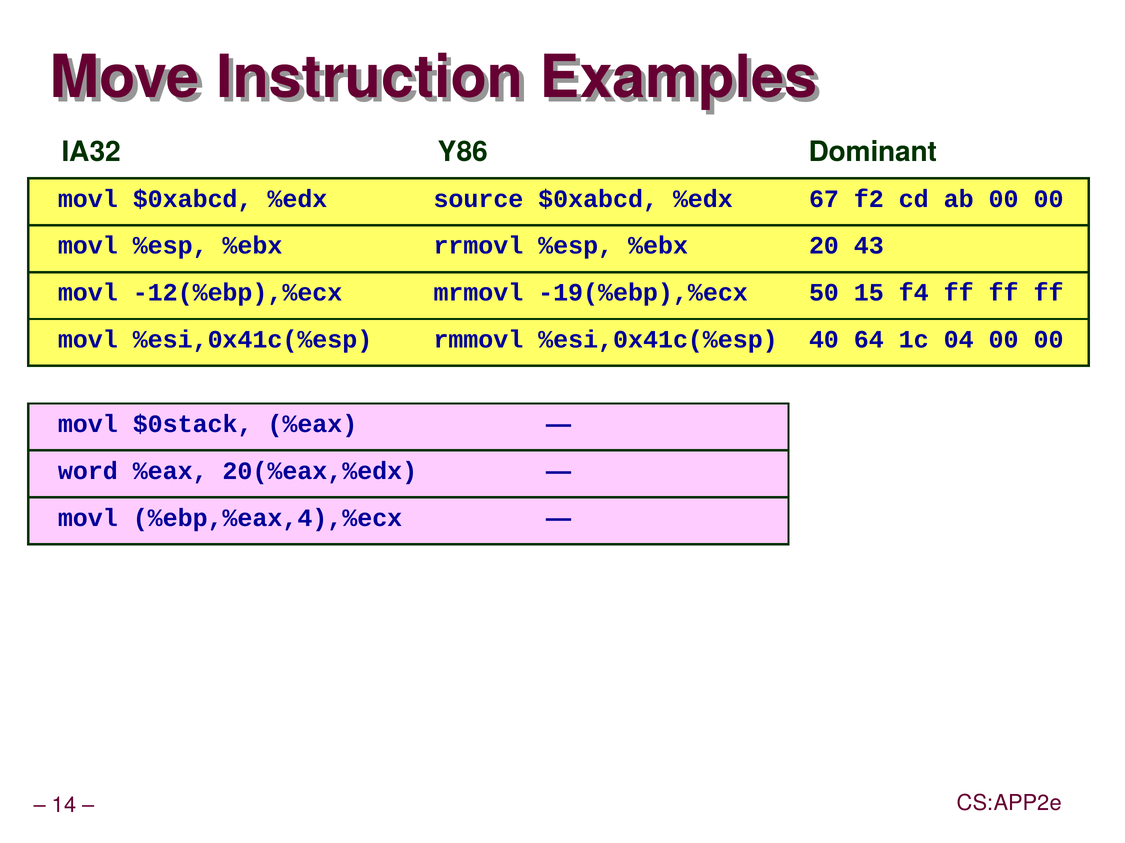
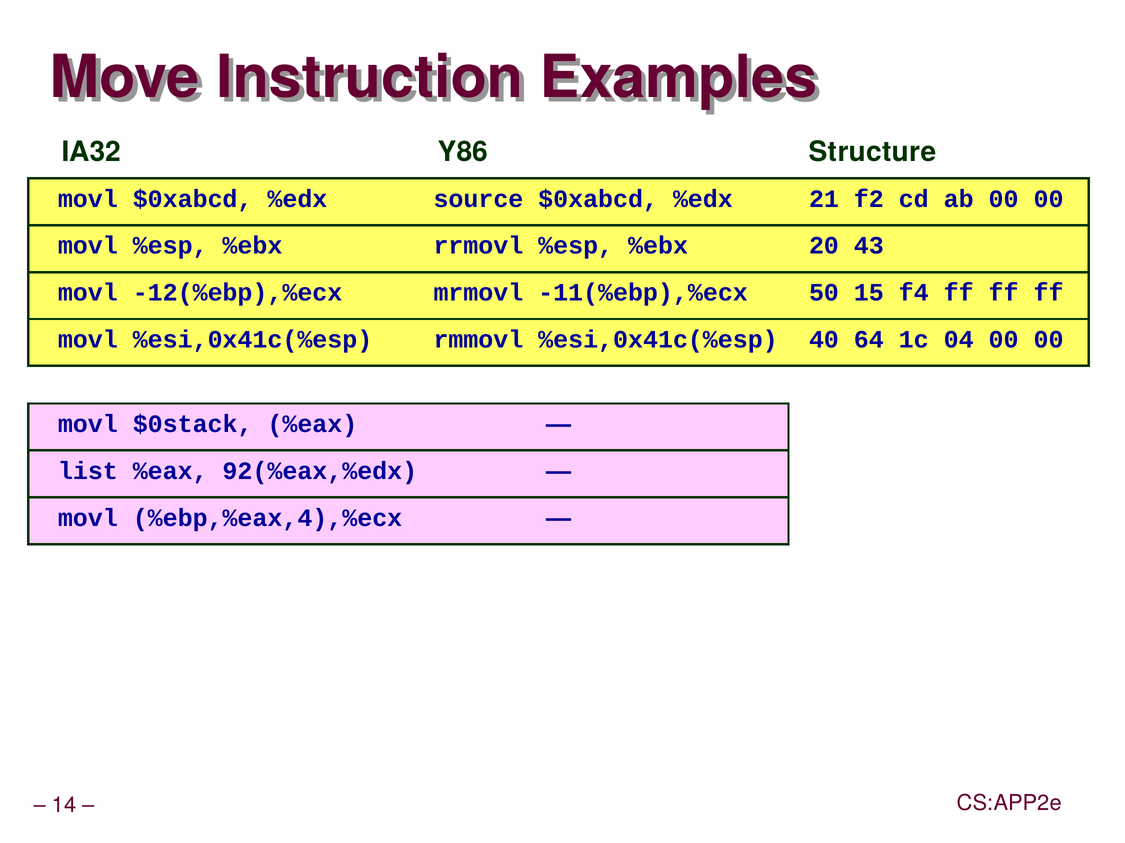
Dominant: Dominant -> Structure (873, 152)
67: 67 -> 21 (824, 199)
-19(%ebp),%ecx: -19(%ebp),%ecx -> -11(%ebp),%ecx (643, 293)
word: word -> list (88, 471)
20(%eax,%edx: 20(%eax,%edx -> 92(%eax,%edx (320, 471)
